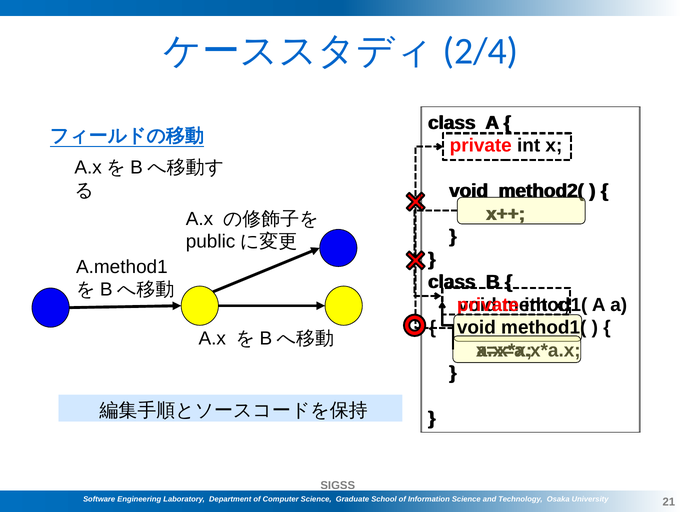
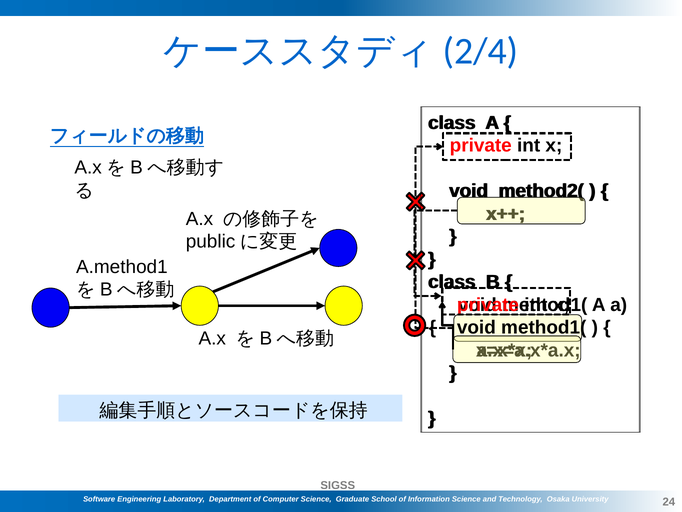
21: 21 -> 24 (669, 501)
